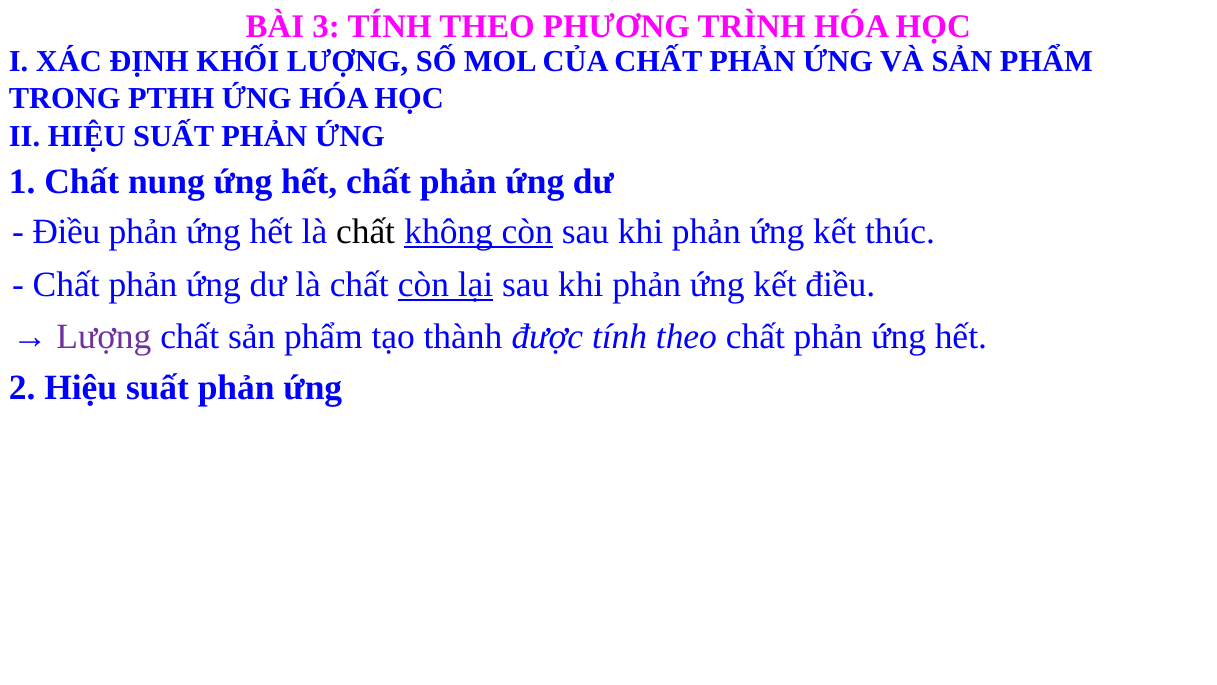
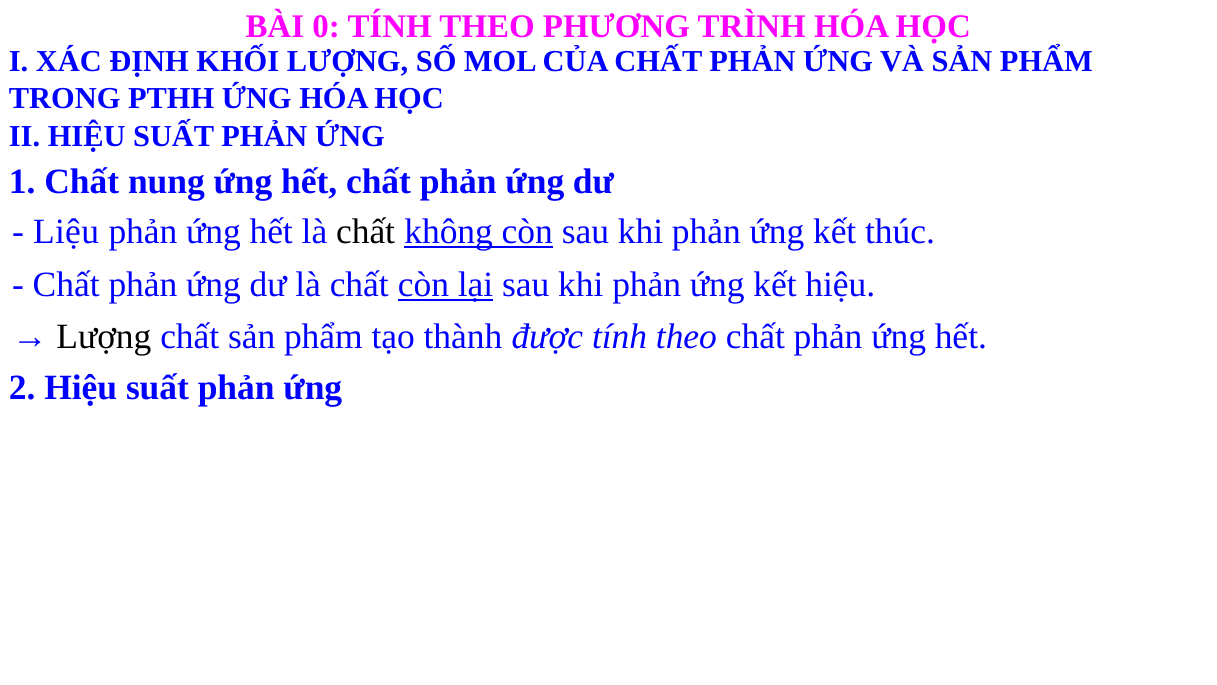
3: 3 -> 0 (326, 27)
Điều: Điều -> Liệu (66, 231)
kết điều: điều -> hiệu (840, 284)
Lượng colour: purple -> black (104, 337)
